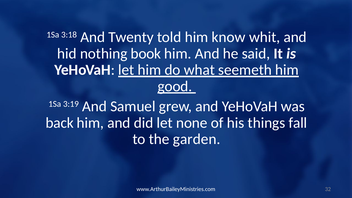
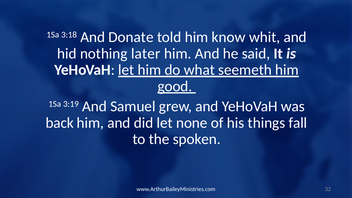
Twenty: Twenty -> Donate (131, 37)
book: book -> later (146, 54)
garden: garden -> spoken (197, 139)
